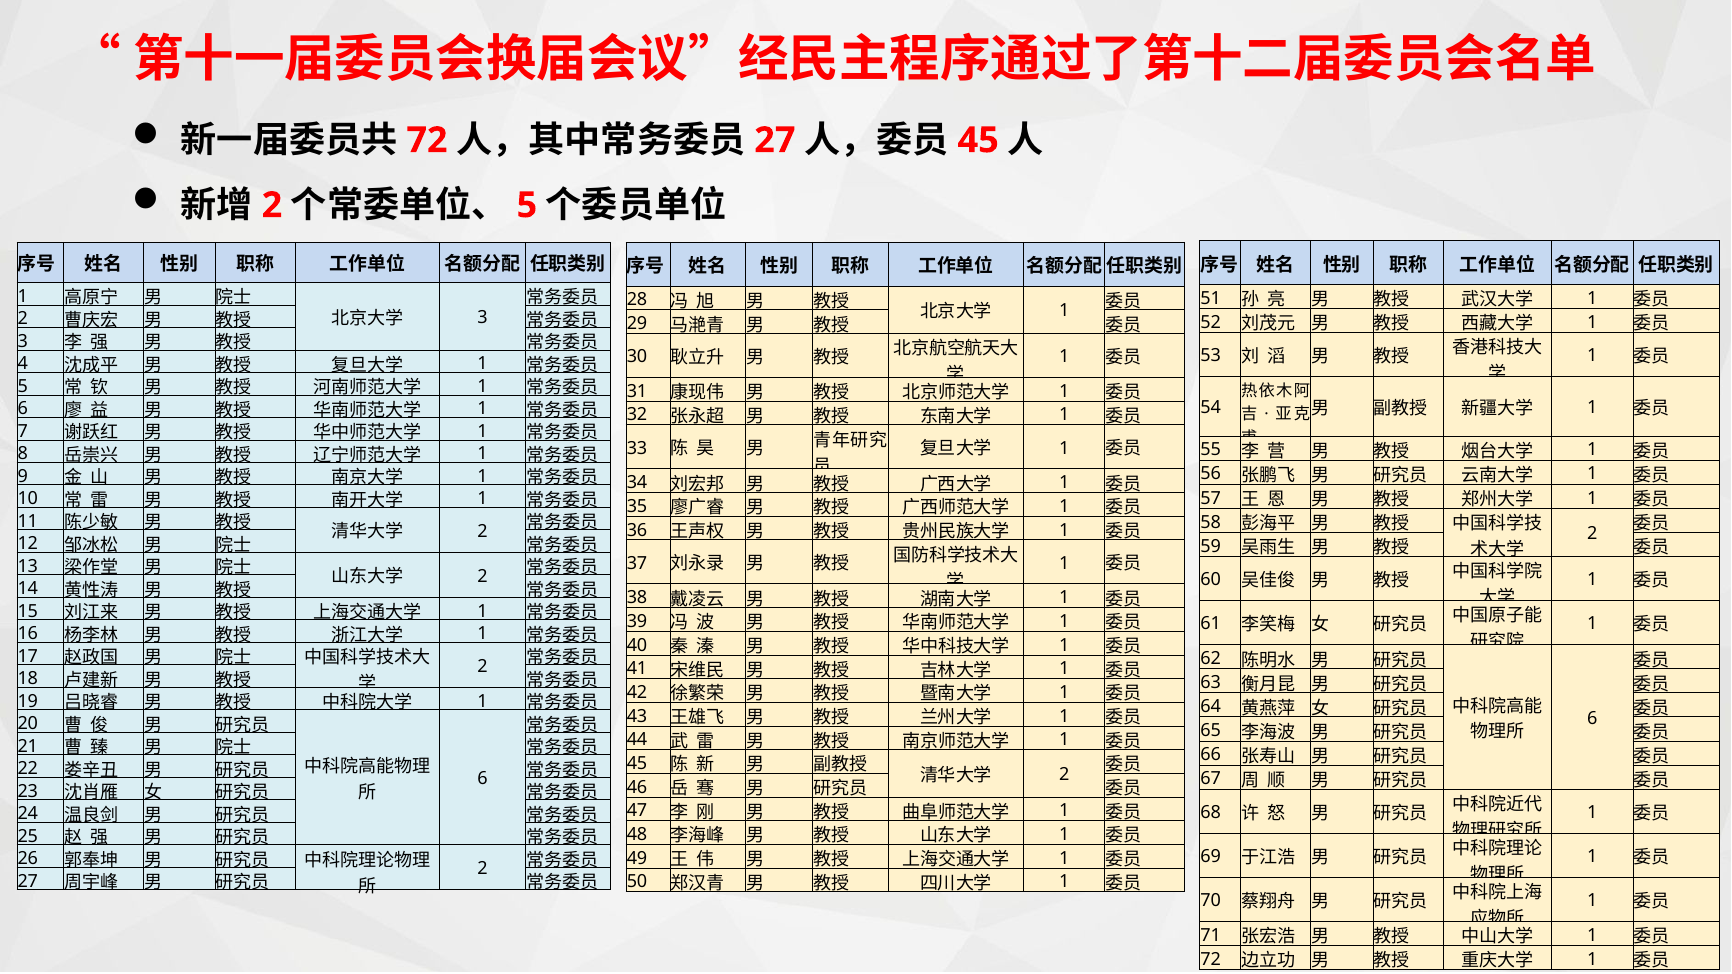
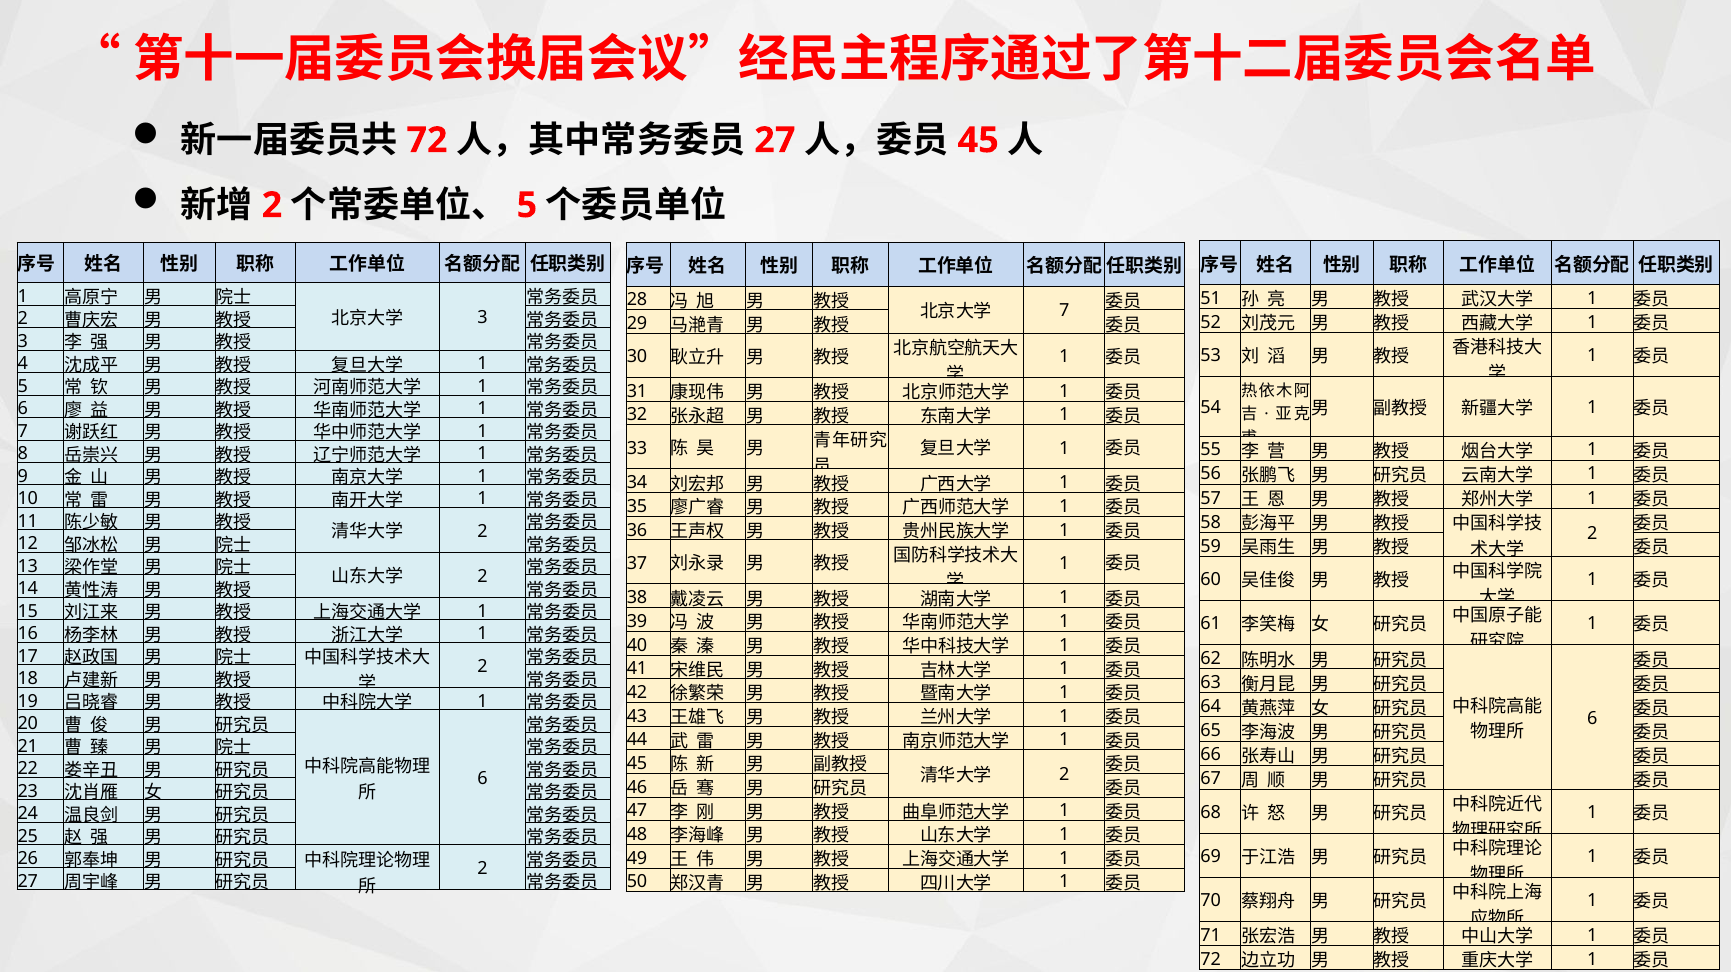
1: 1 -> 7 (1064, 311)
